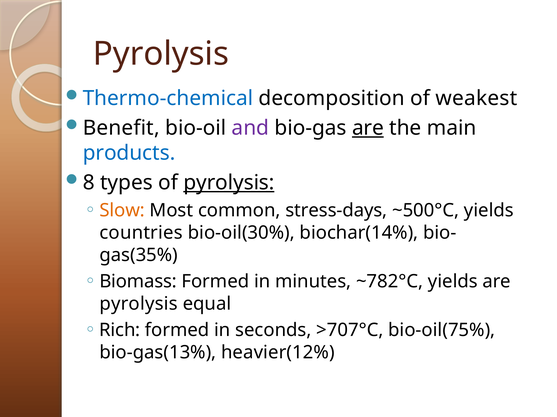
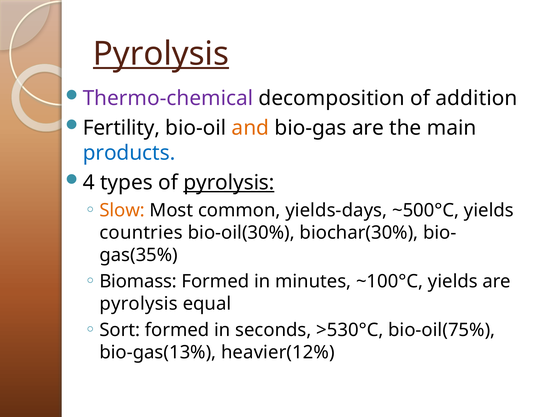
Pyrolysis underline: none -> present (161, 54)
Thermo-chemical colour: blue -> purple (168, 98)
weakest: weakest -> addition (477, 98)
Benefit: Benefit -> Fertility (121, 128)
and colour: purple -> orange (250, 128)
are underline: present -> none (368, 128)
8: 8 -> 4 (89, 183)
stress-days: stress-days -> yields-days (336, 211)
biochar(14%: biochar(14% -> biochar(30% (359, 233)
~782°C: ~782°C -> ~100°C (390, 282)
Rich: Rich -> Sort (120, 331)
>707°C: >707°C -> >530°C (350, 331)
